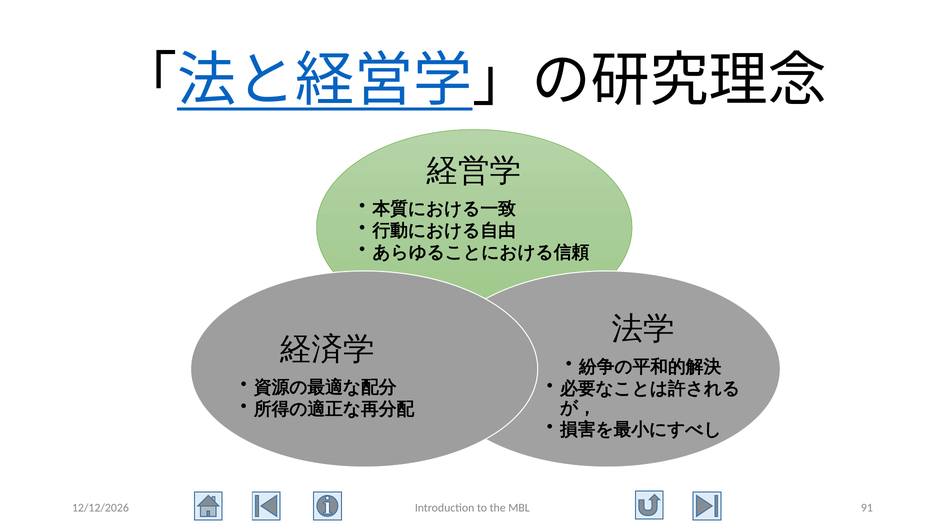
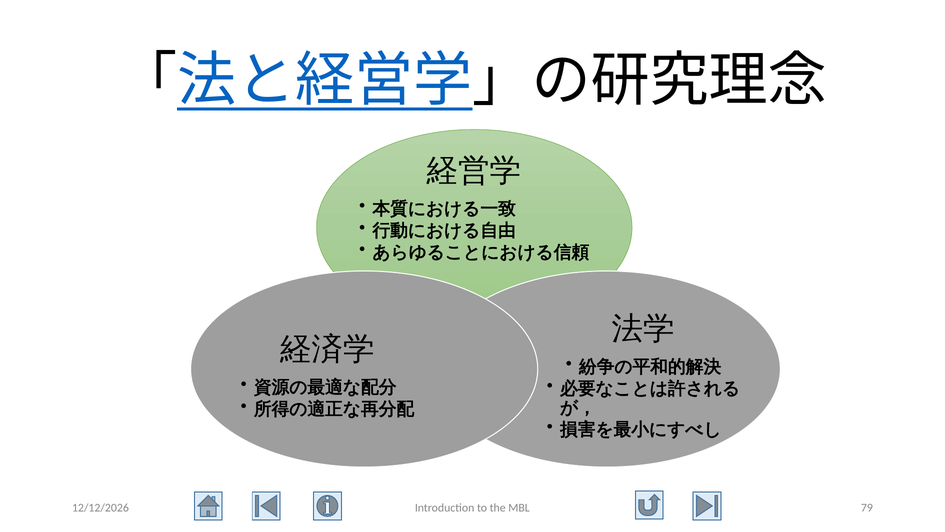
91: 91 -> 79 (867, 508)
